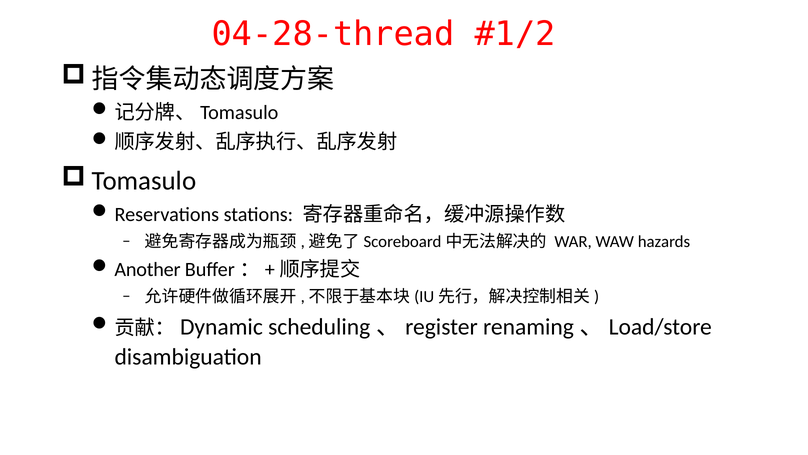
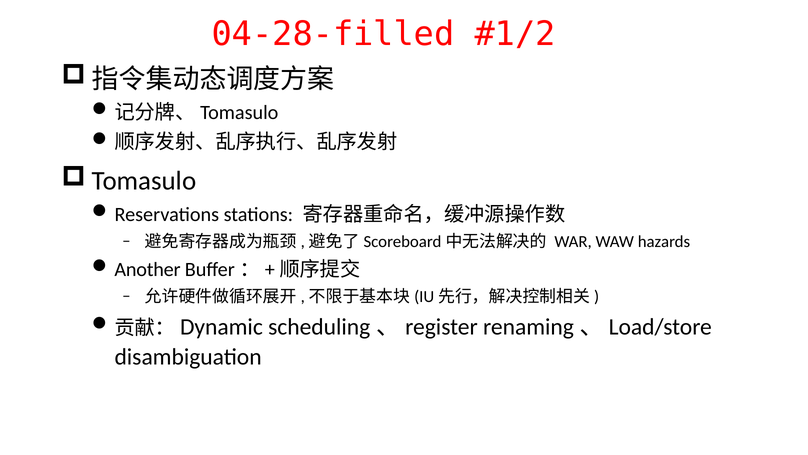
04-28-thread: 04-28-thread -> 04-28-filled (333, 34)
